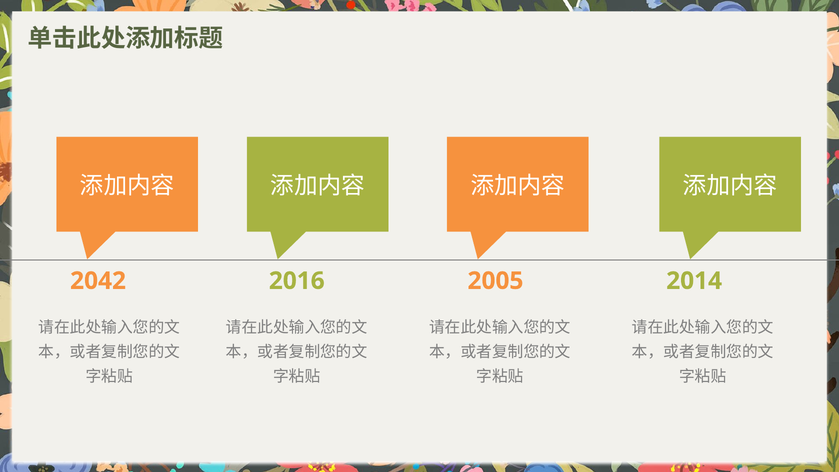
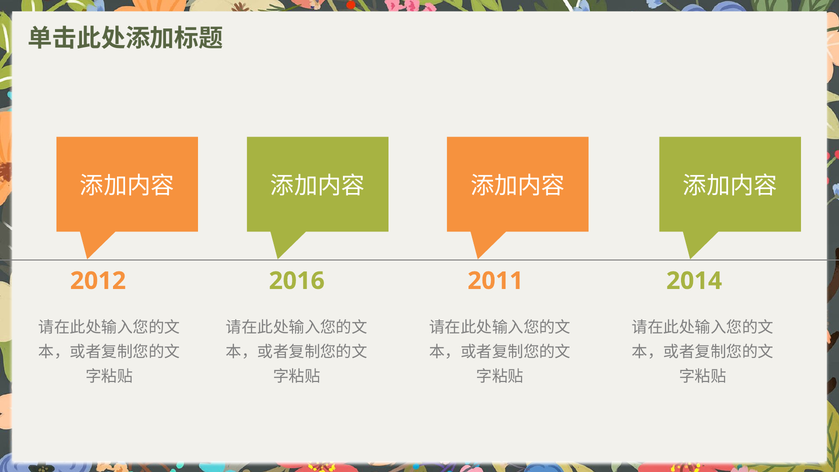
2042: 2042 -> 2012 (98, 281)
2005: 2005 -> 2011 (495, 281)
